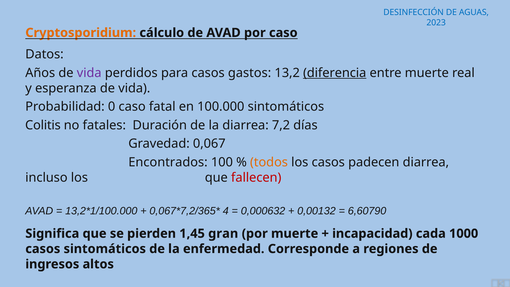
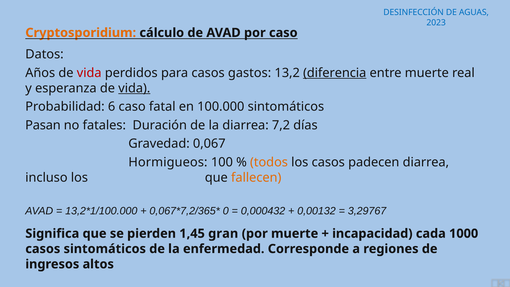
vida colour: purple -> red (89, 73)
vida underline: none -> present (134, 88)
0: 0 -> 6 (112, 107)
Colitis: Colitis -> Pasan (43, 125)
Encontrados: Encontrados -> Hormigueos (168, 162)
fallecen colour: red -> orange (256, 177)
4: 4 -> 0 (226, 211)
0,000632: 0,000632 -> 0,000432 (263, 211)
6,60790: 6,60790 -> 3,29767 (367, 211)
